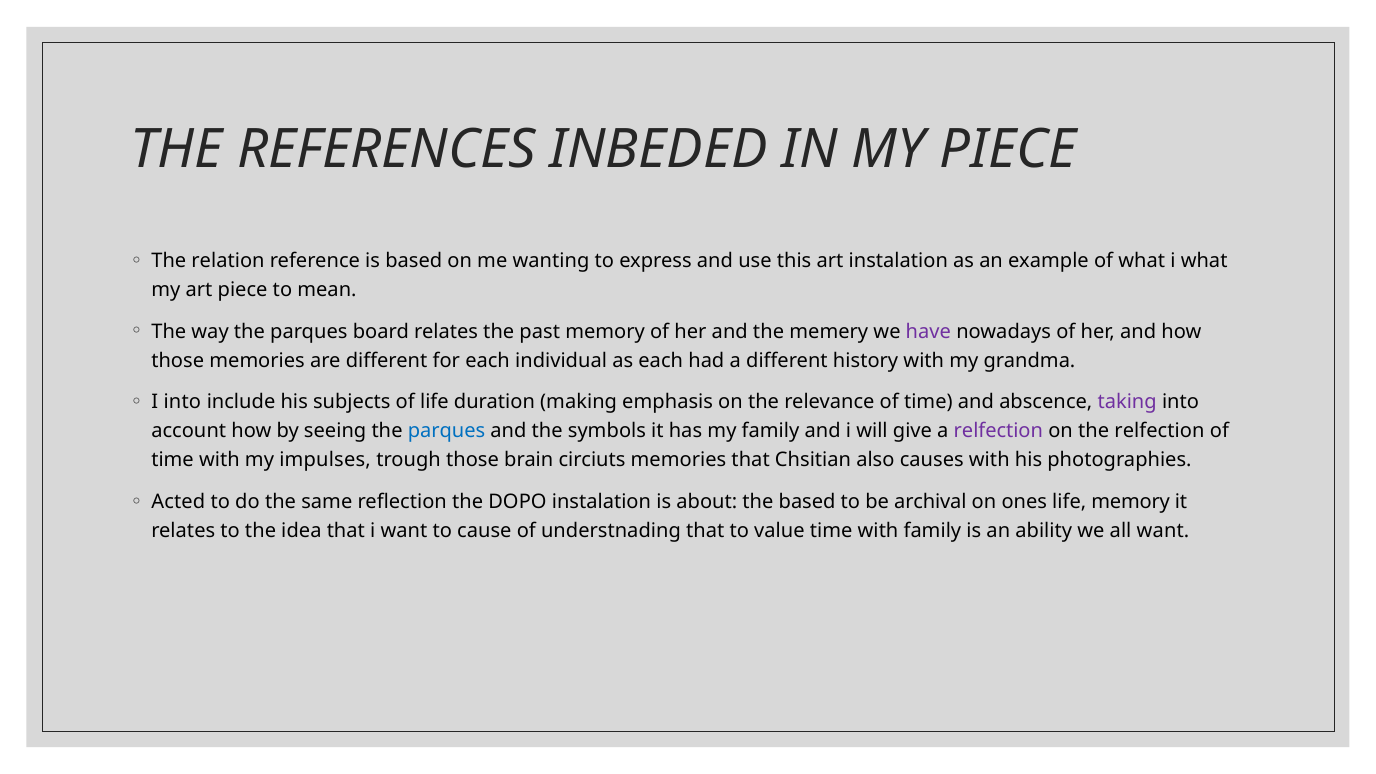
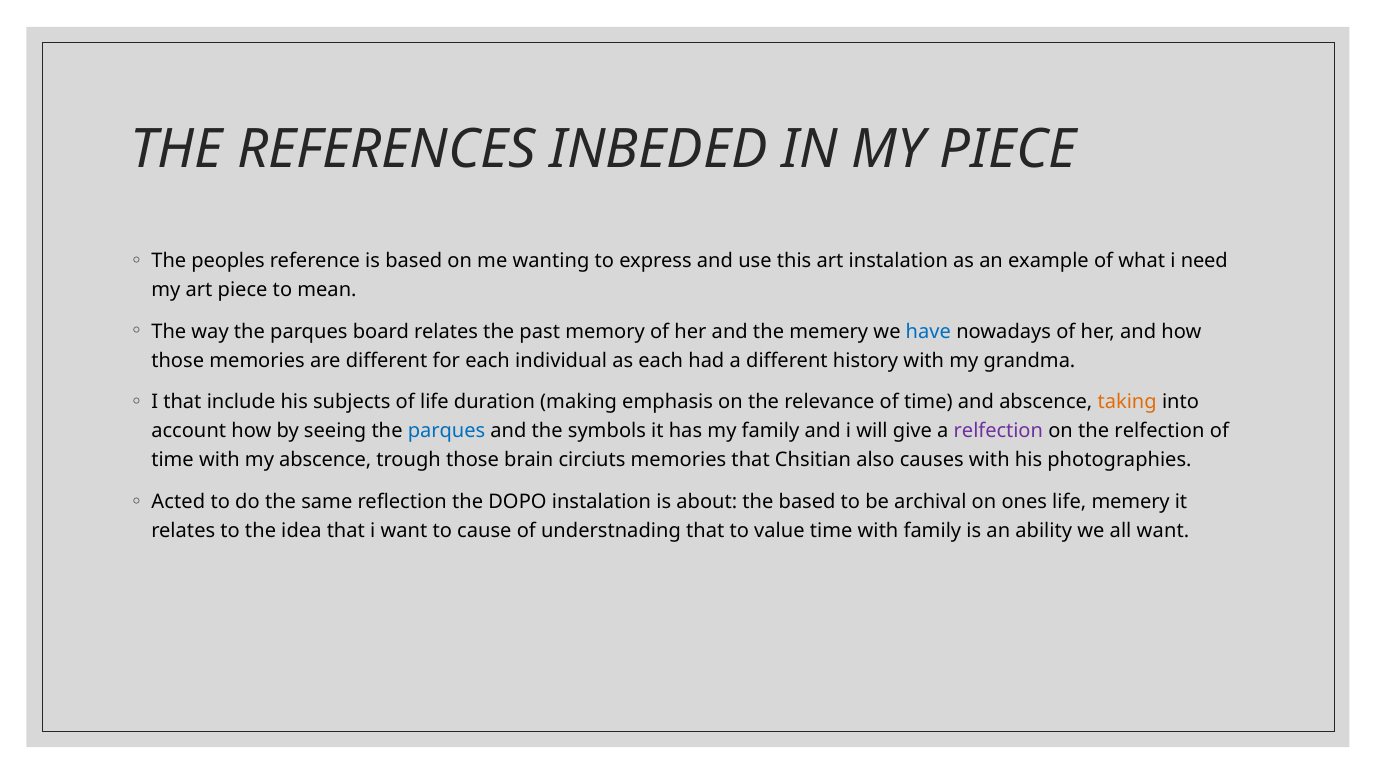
relation: relation -> peoples (228, 261)
i what: what -> need (1204, 261)
have colour: purple -> blue (928, 332)
I into: into -> that (182, 402)
taking colour: purple -> orange (1127, 402)
my impulses: impulses -> abscence (325, 460)
life memory: memory -> memery (1131, 502)
